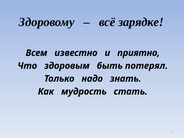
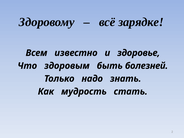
приятно: приятно -> здоровье (139, 53)
потерял: потерял -> болезней (147, 66)
